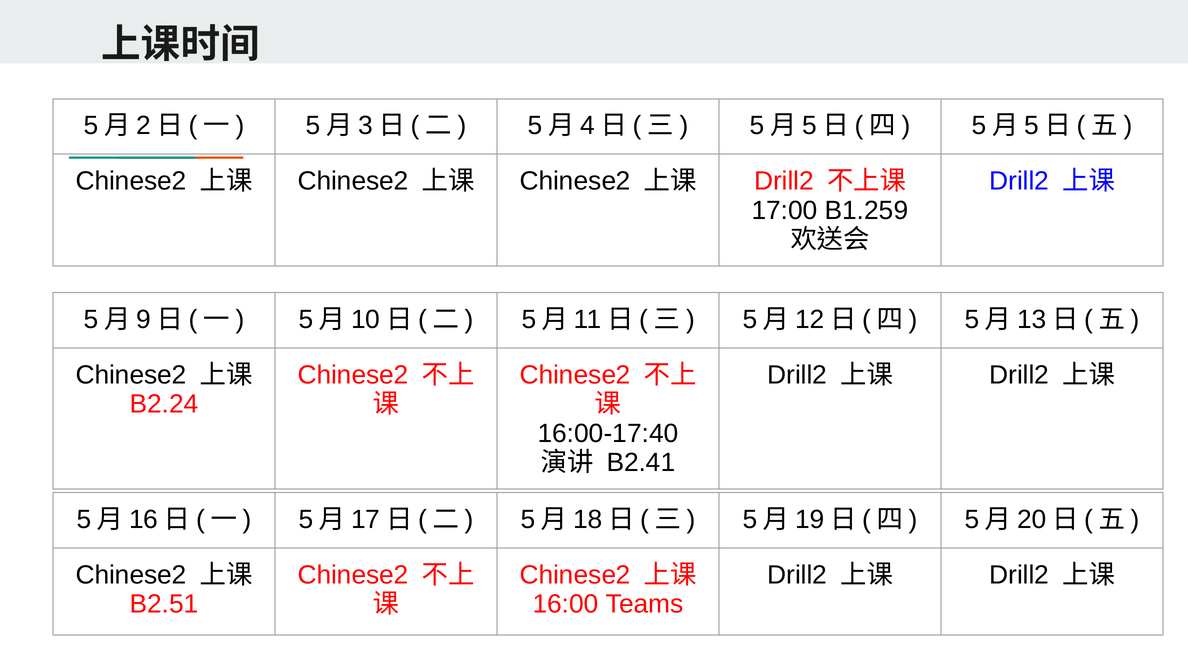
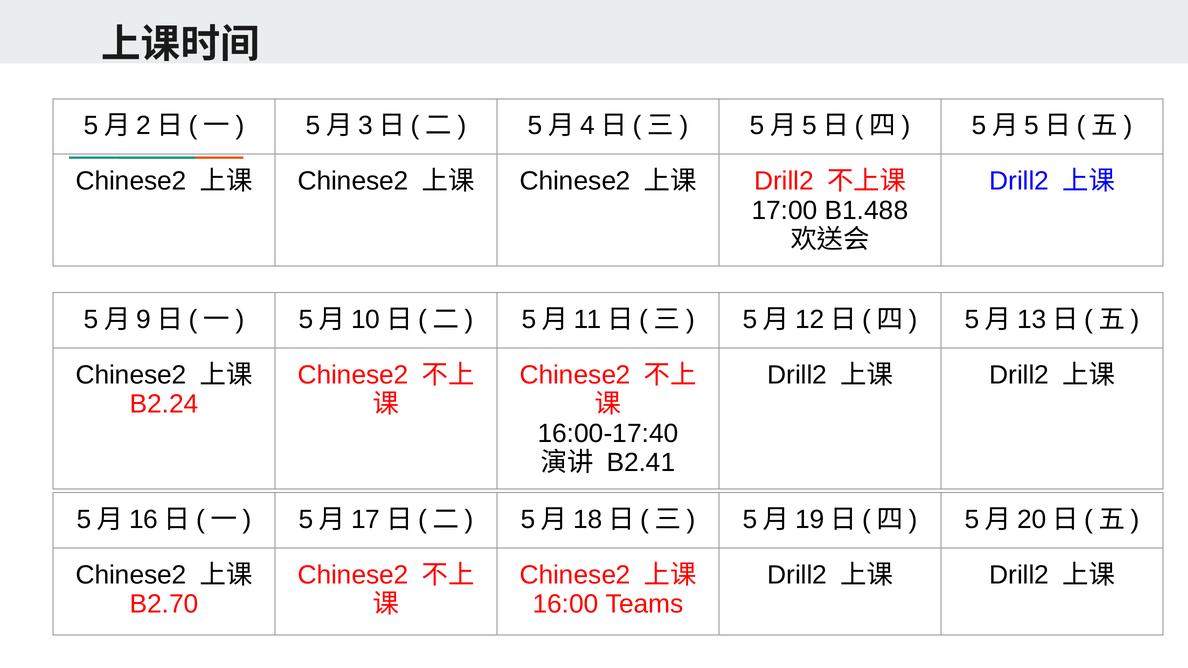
B1.259: B1.259 -> B1.488 (867, 210)
B2.51: B2.51 -> B2.70 (164, 605)
